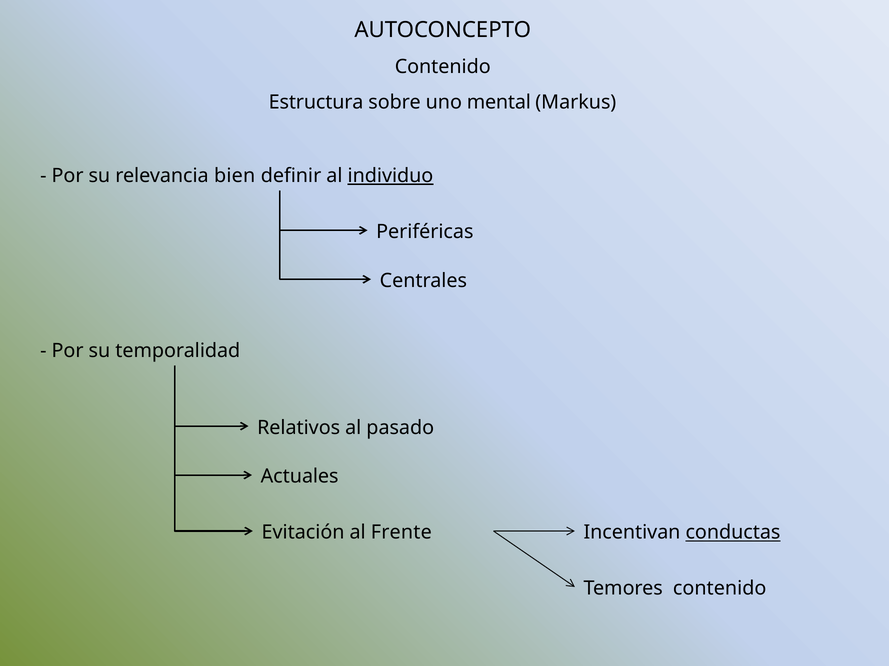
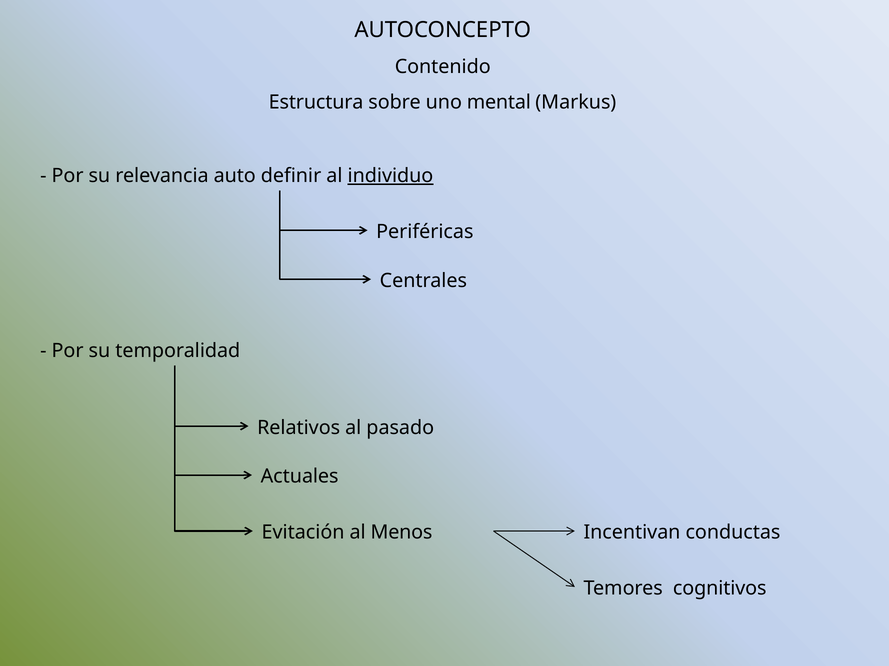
bien: bien -> auto (235, 176)
Frente: Frente -> Menos (402, 533)
conductas underline: present -> none (733, 533)
Temores contenido: contenido -> cognitivos (720, 589)
